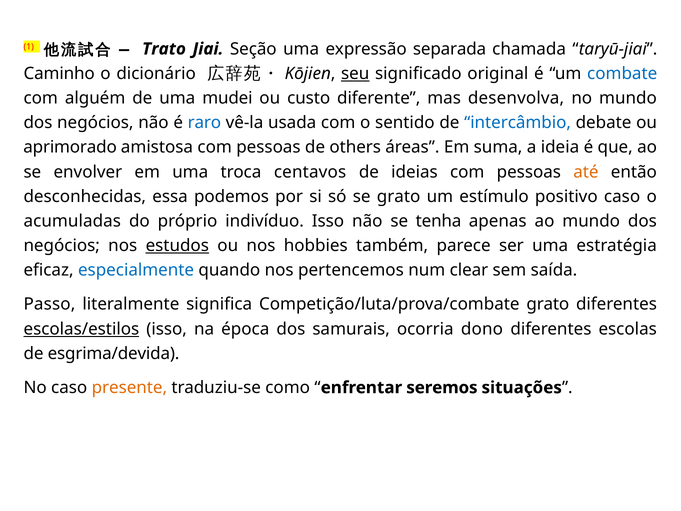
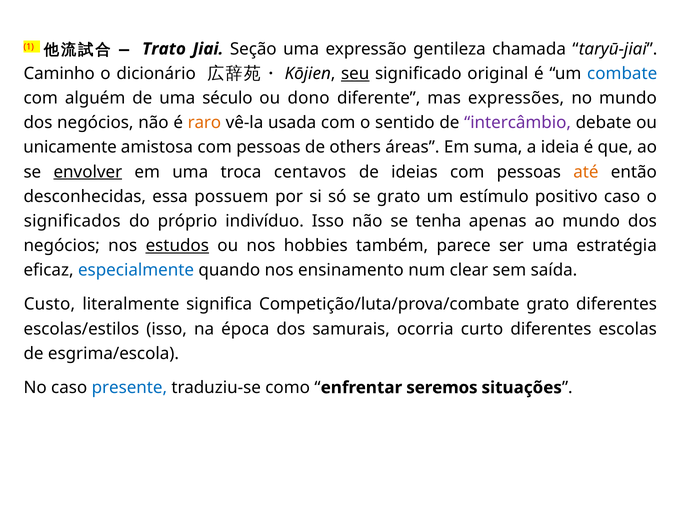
separada: separada -> gentileza (450, 49)
mudei: mudei -> século (227, 98)
custo: custo -> dono (309, 98)
desenvolva: desenvolva -> expressões (516, 98)
raro colour: blue -> orange (204, 123)
intercâmbio colour: blue -> purple (518, 123)
aprimorado: aprimorado -> unicamente (70, 147)
envolver underline: none -> present (88, 172)
podemos: podemos -> possuem (231, 196)
acumuladas: acumuladas -> significados (72, 221)
pertencemos: pertencemos -> ensinamento (351, 270)
Passo: Passo -> Custo (49, 304)
escolas/estilos underline: present -> none (81, 329)
dono: dono -> curto (482, 329)
esgrima/devida: esgrima/devida -> esgrima/escola (113, 353)
presente colour: orange -> blue (129, 387)
